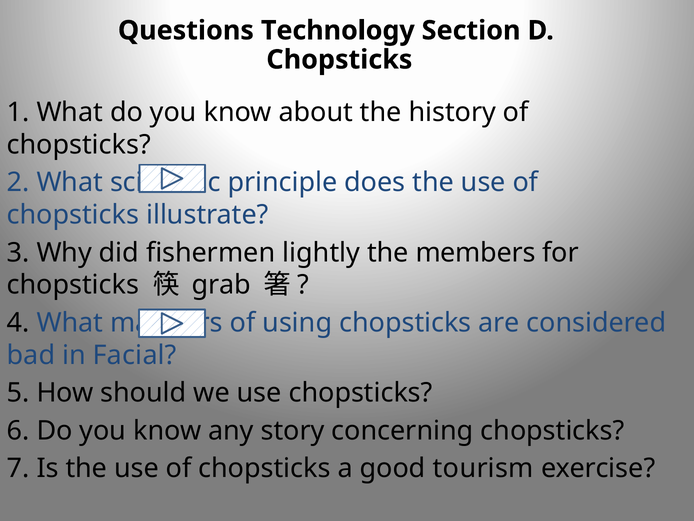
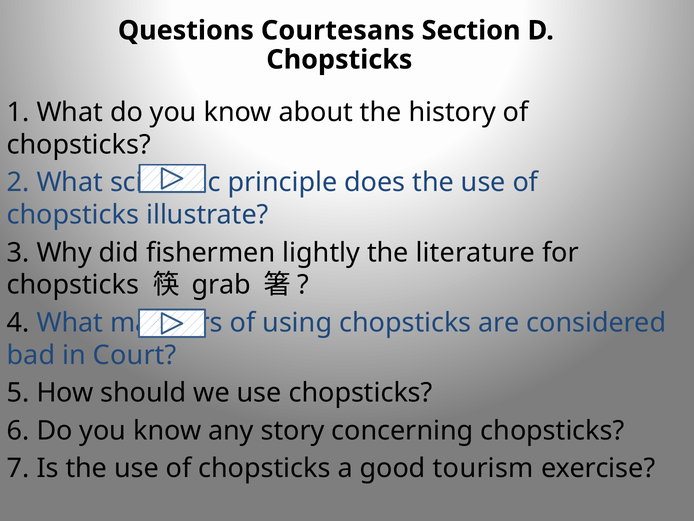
Technology: Technology -> Courtesans (338, 30)
members: members -> literature (475, 252)
Facial: Facial -> Court (135, 355)
